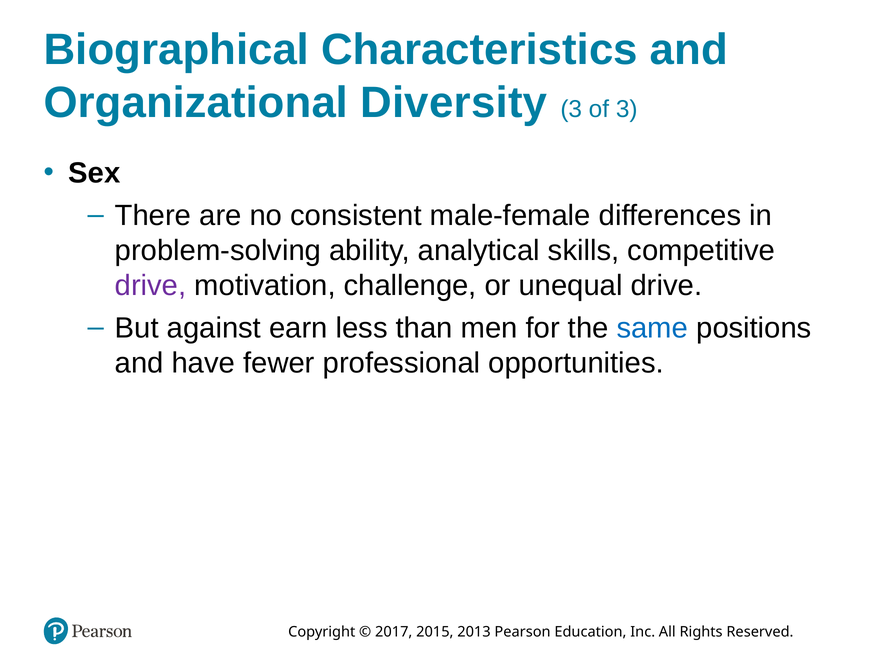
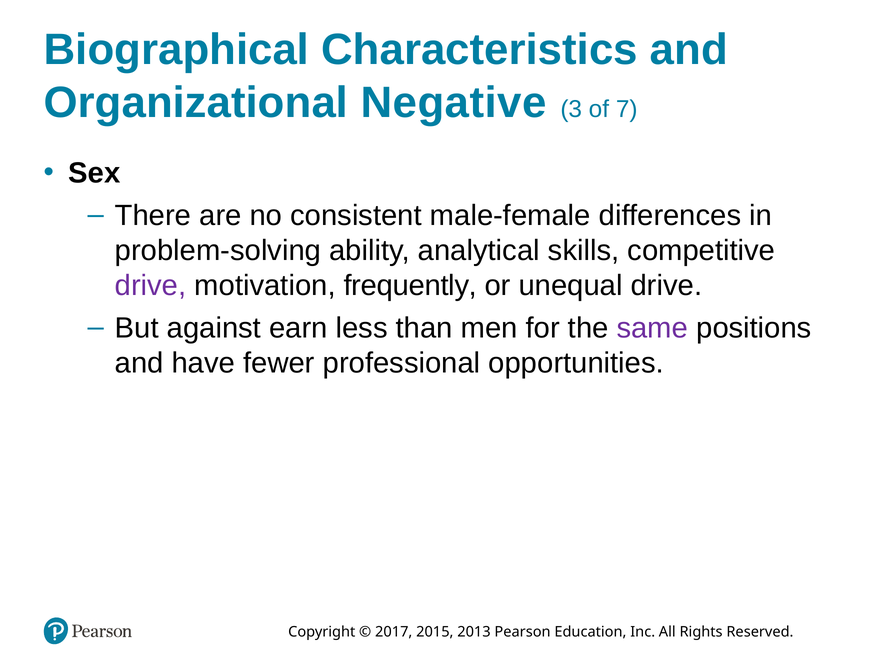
Diversity: Diversity -> Negative (454, 103)
of 3: 3 -> 7 (627, 109)
challenge: challenge -> frequently (410, 286)
same colour: blue -> purple (652, 328)
